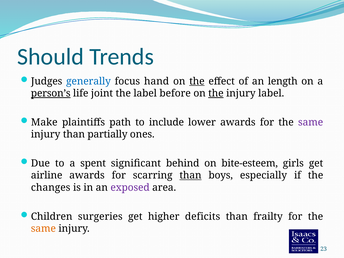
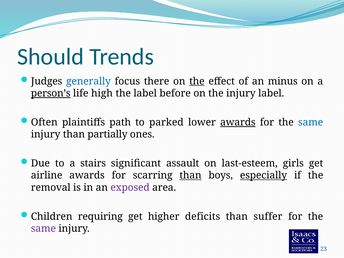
hand: hand -> there (157, 81)
length: length -> minus (283, 81)
joint: joint -> high (102, 93)
the underline: present -> none (216, 93)
Make: Make -> Often (44, 122)
include: include -> parked (166, 122)
awards underline: none -> present (238, 122)
same colour: purple -> blue (311, 122)
spent: spent -> stairs (93, 163)
behind: behind -> assault (183, 163)
bite-esteem: bite-esteem -> last-esteem (250, 163)
especially underline: none -> present (264, 175)
changes: changes -> removal (51, 187)
surgeries: surgeries -> requiring (100, 216)
frailty: frailty -> suffer (268, 216)
same colour: orange -> purple (43, 229)
